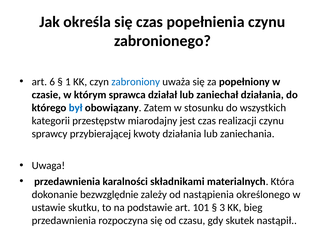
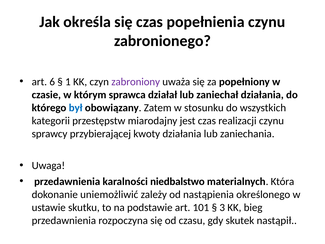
zabroniony colour: blue -> purple (136, 82)
składnikami: składnikami -> niedbalstwo (177, 181)
bezwzględnie: bezwzględnie -> uniemożliwić (109, 194)
